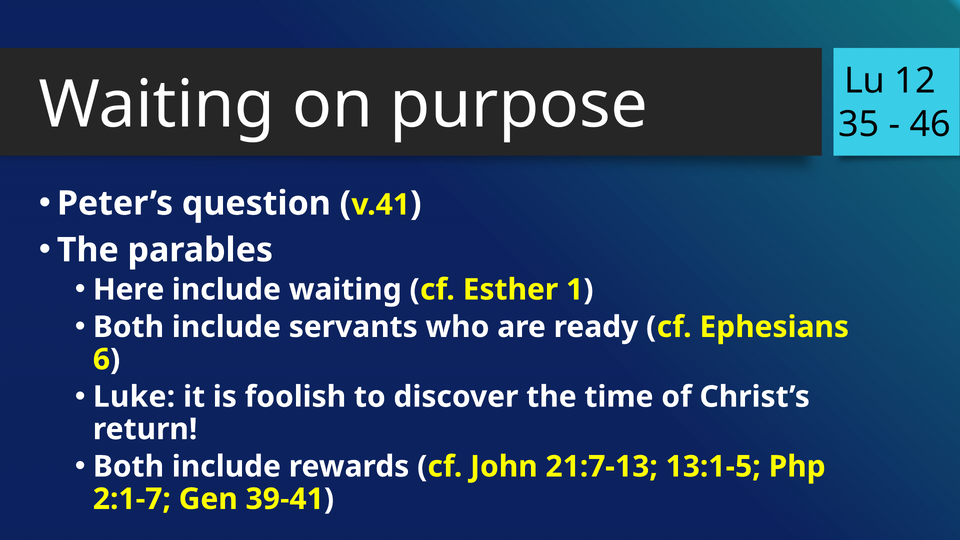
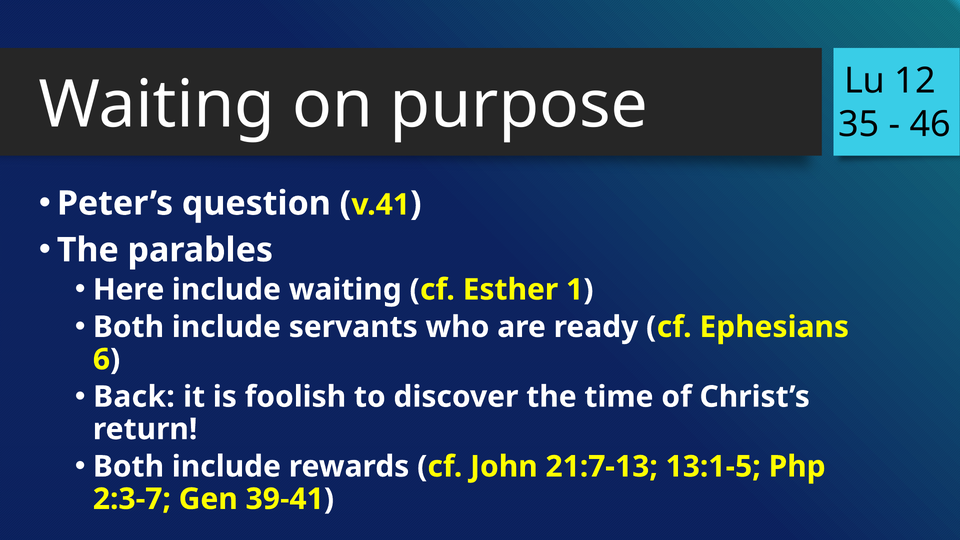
Luke: Luke -> Back (134, 397)
2:1-7: 2:1-7 -> 2:3-7 (132, 499)
